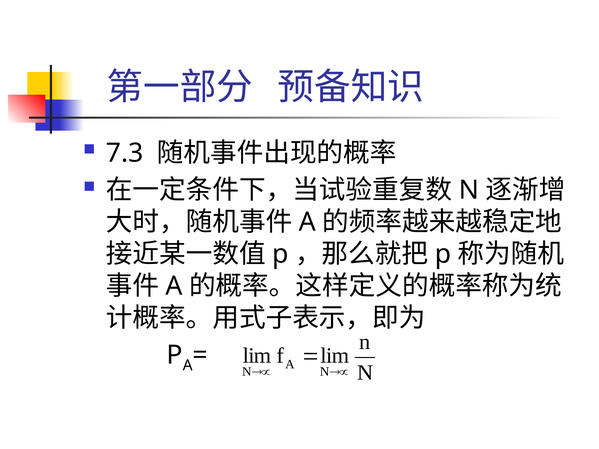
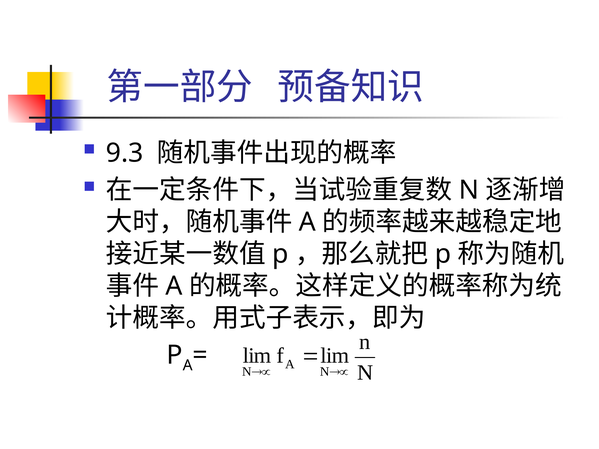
7.3: 7.3 -> 9.3 (125, 153)
